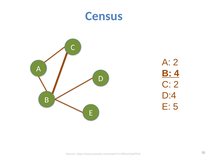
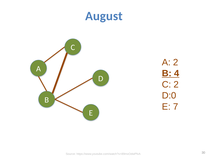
Census: Census -> August (104, 16)
D:4: D:4 -> D:0 (169, 96)
5: 5 -> 7 (176, 107)
